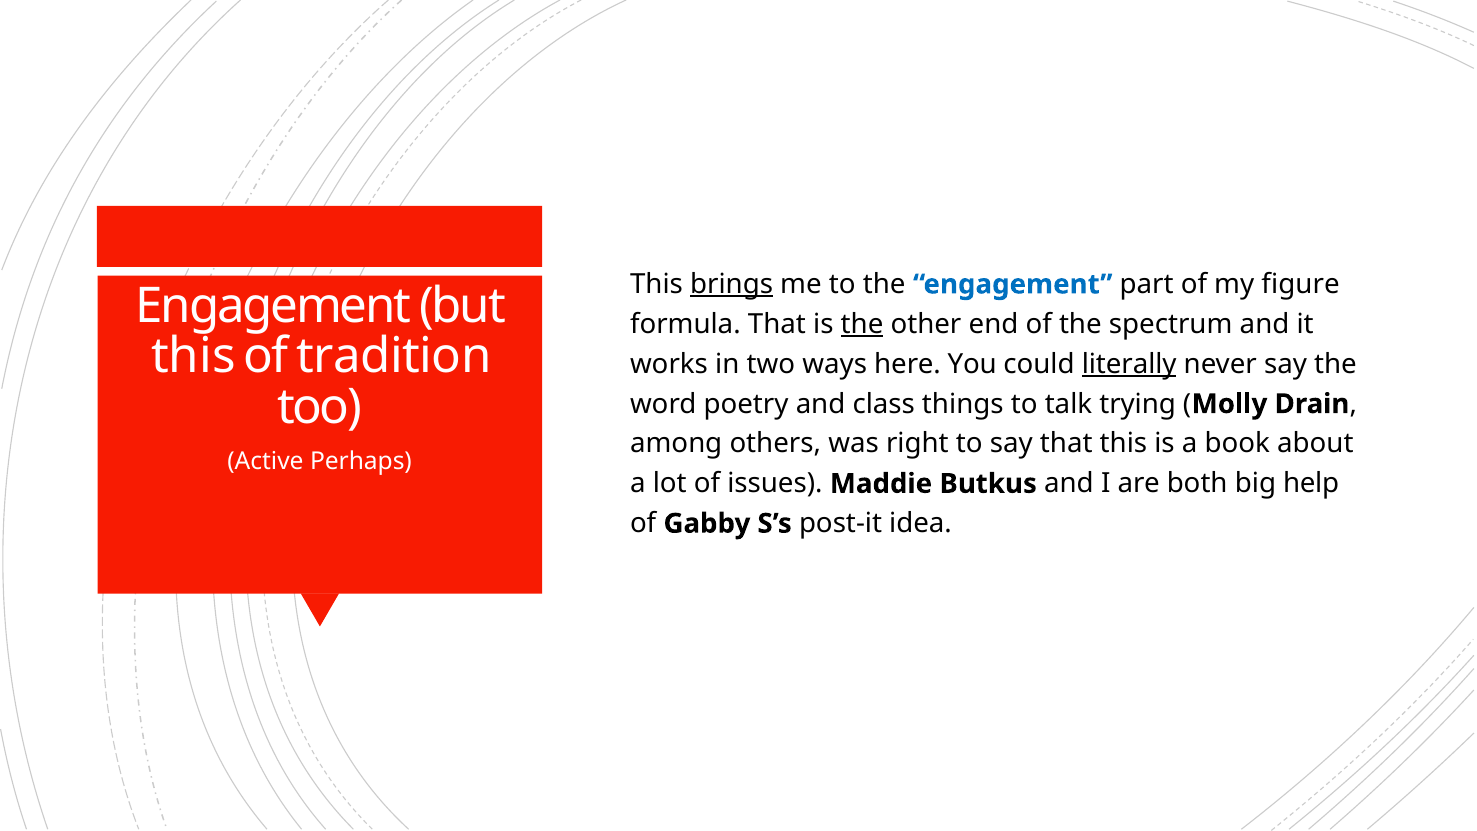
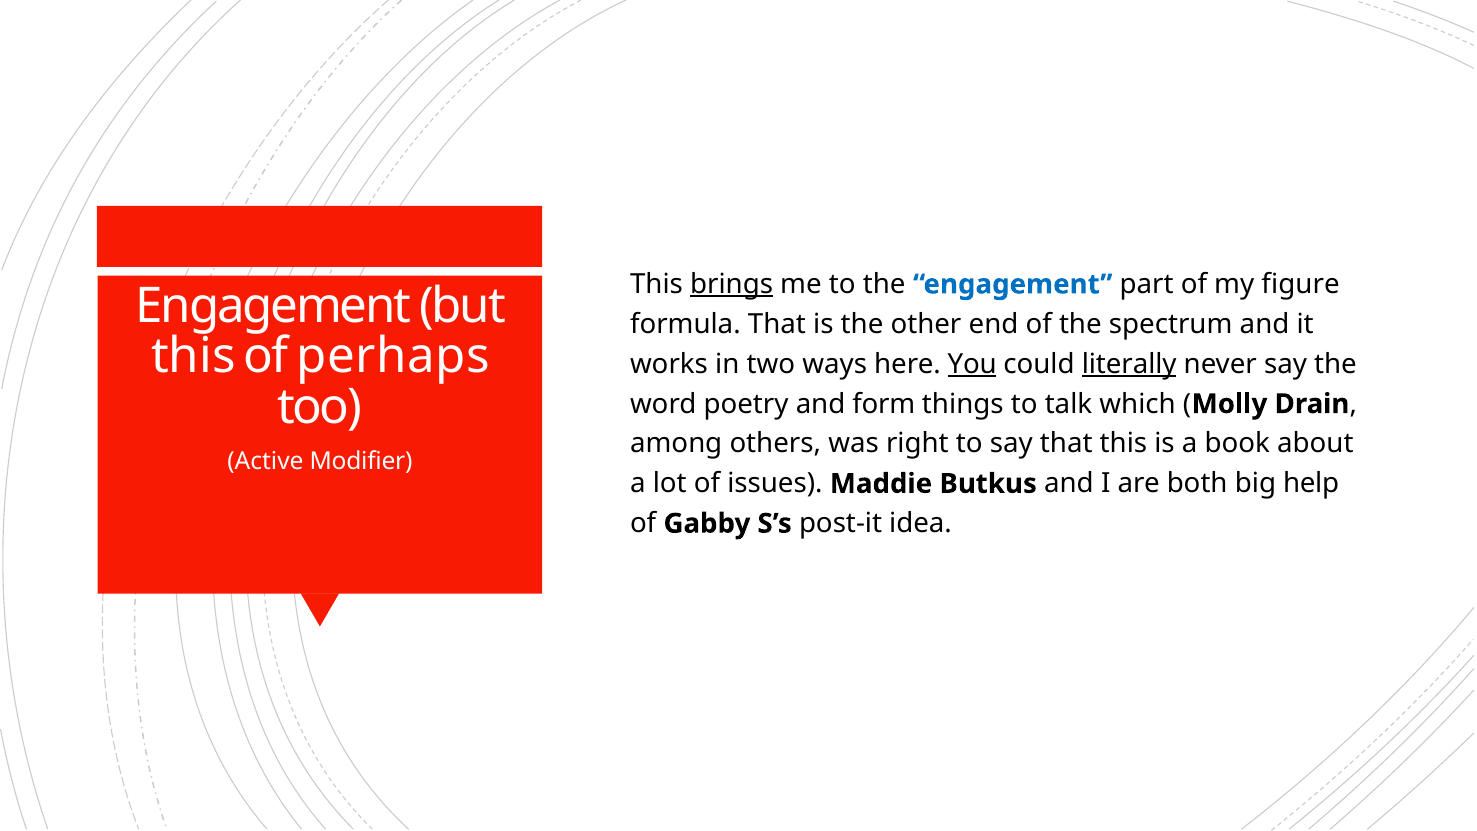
the underline: present -> none (862, 324)
tradition: tradition -> perhaps (393, 357)
You underline: none -> present (972, 364)
class: class -> form (884, 404)
trying: trying -> which (1138, 404)
Perhaps: Perhaps -> Modifier (361, 462)
